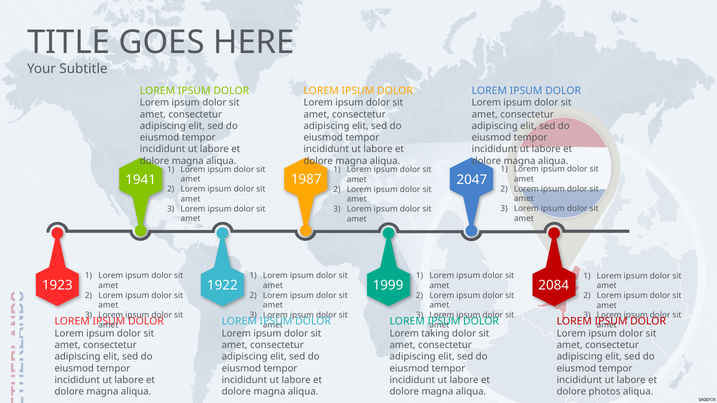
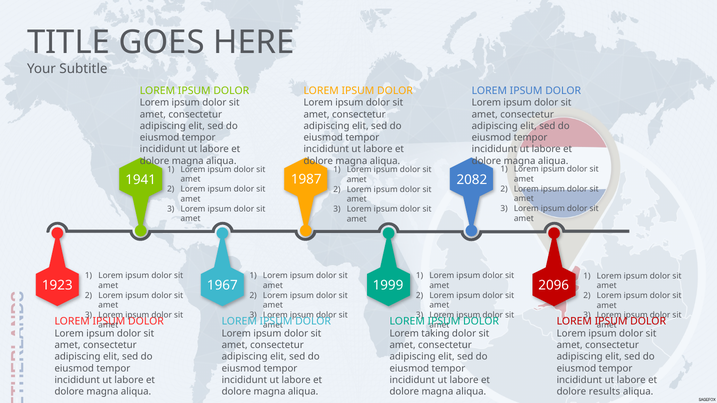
2047: 2047 -> 2082 (472, 180)
1922: 1922 -> 1967 (222, 285)
2084: 2084 -> 2096 (554, 285)
photos: photos -> results (605, 392)
